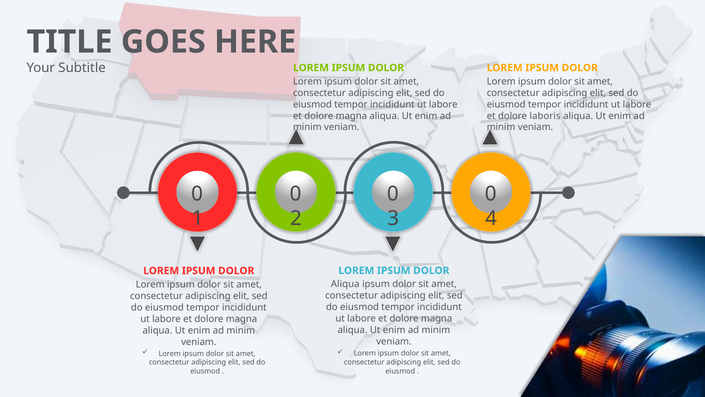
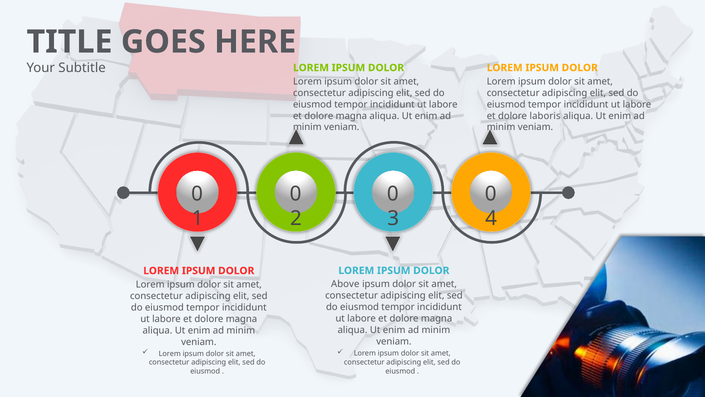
Aliqua: Aliqua -> Above (345, 284)
